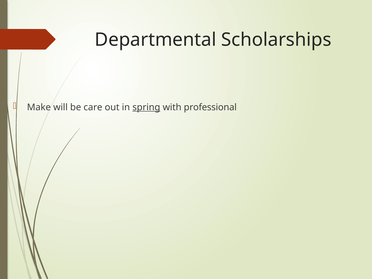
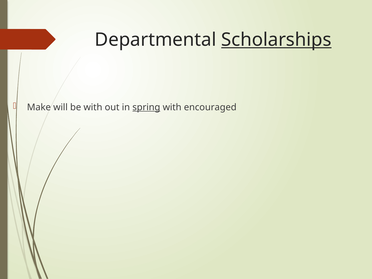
Scholarships underline: none -> present (276, 40)
be care: care -> with (93, 107)
professional: professional -> encouraged (210, 107)
